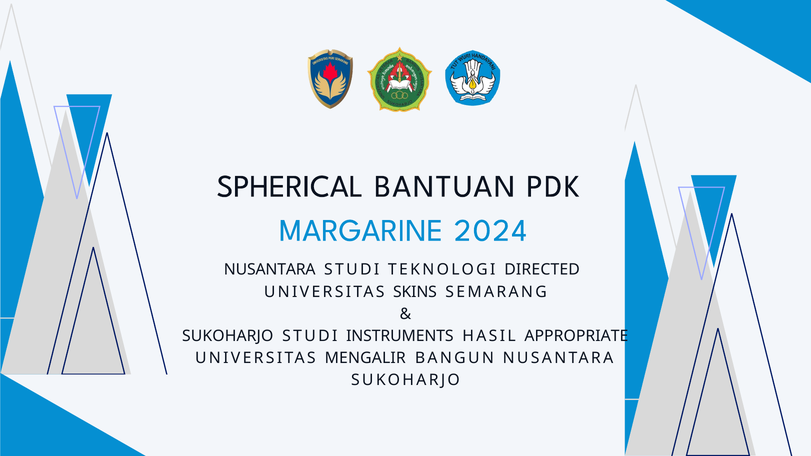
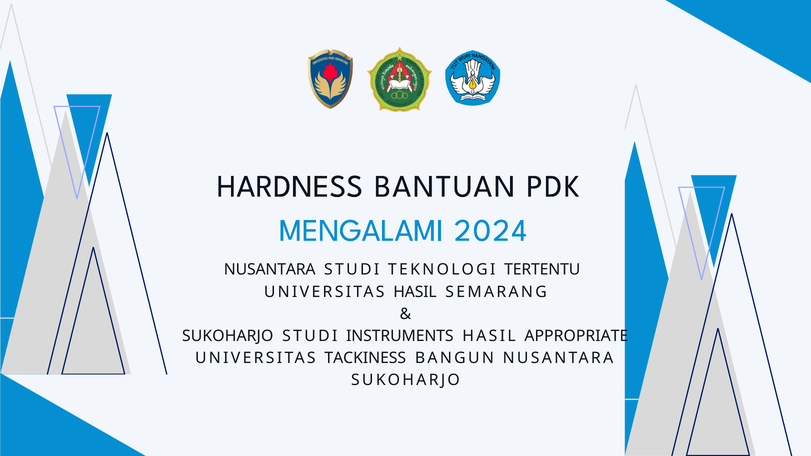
SPHERICAL: SPHERICAL -> HARDNESS (290, 186)
MARGARINE: MARGARINE -> MENGALAMI (361, 231)
DIRECTED: DIRECTED -> TERTENTU (542, 270)
UNIVERSITAS SKINS: SKINS -> HASIL (415, 292)
MENGALIR: MENGALIR -> TACKINESS (365, 358)
